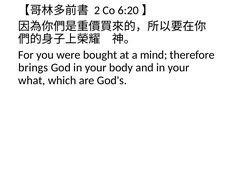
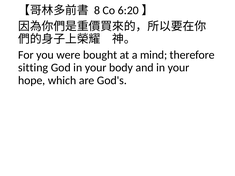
2: 2 -> 8 (97, 10)
brings: brings -> sitting (33, 68)
what: what -> hope (32, 80)
